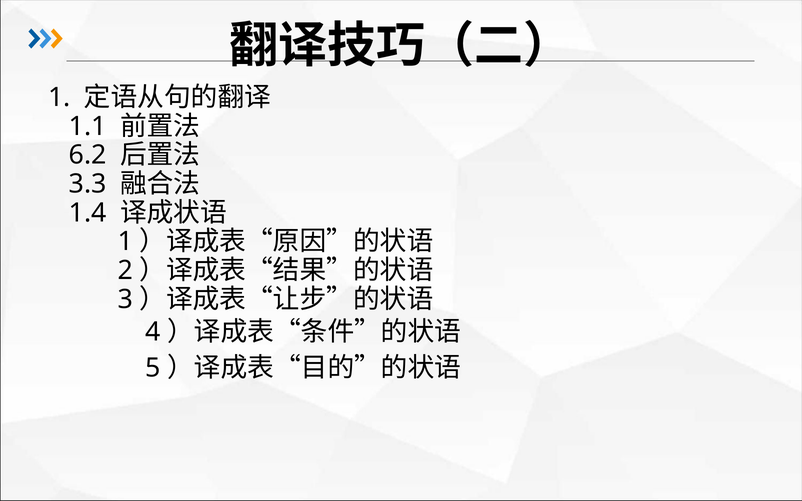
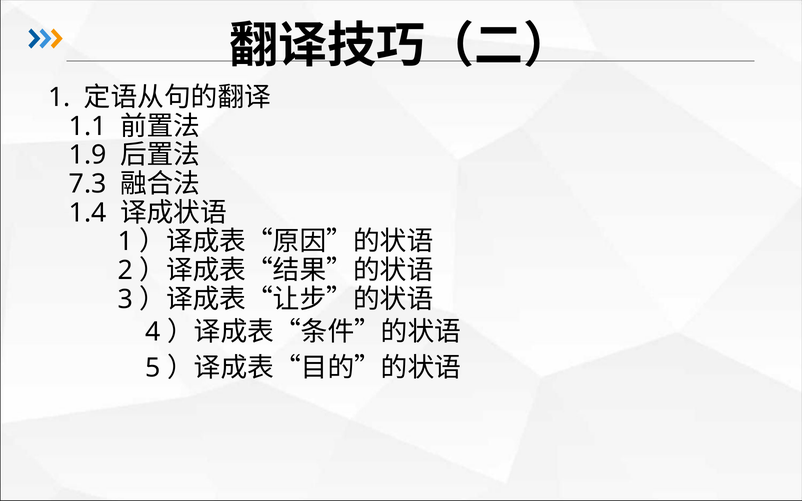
6.2: 6.2 -> 1.9 (88, 155)
3.3: 3.3 -> 7.3 (88, 184)
